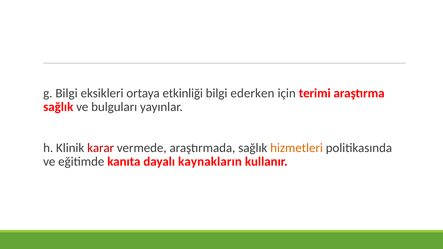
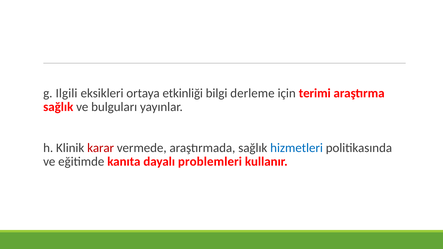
g Bilgi: Bilgi -> Ilgili (66, 93)
ederken: ederken -> derleme (252, 93)
hizmetleri colour: orange -> blue (297, 148)
kaynakların: kaynakların -> problemleri (210, 162)
